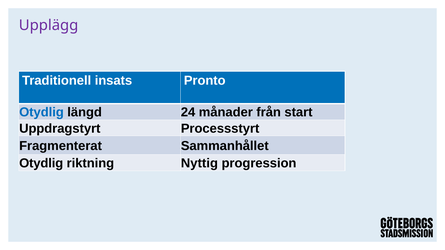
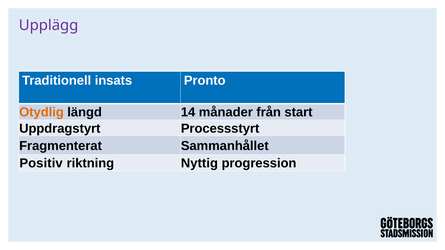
Otydlig colour: blue -> orange (41, 113)
24: 24 -> 14 (188, 113)
Otydlig: Otydlig -> Positiv (41, 164)
